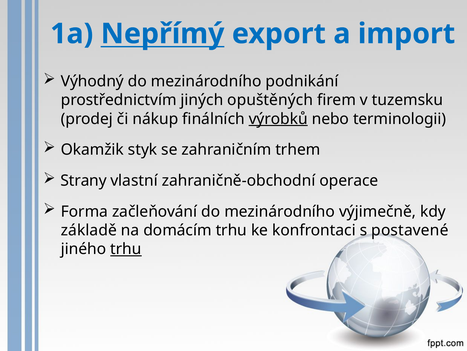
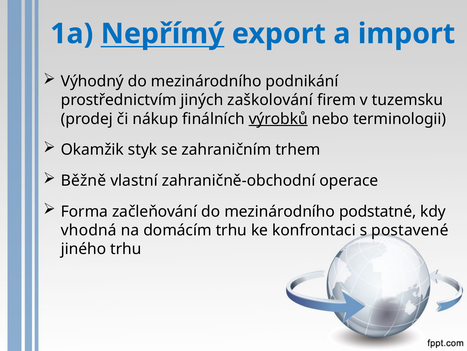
opuštěných: opuštěných -> zaškolování (270, 100)
Strany: Strany -> Běžně (83, 180)
výjimečně: výjimečně -> podstatné (378, 211)
základě: základě -> vhodná (89, 230)
trhu underline: present -> none (126, 249)
